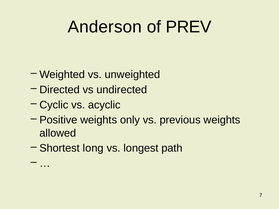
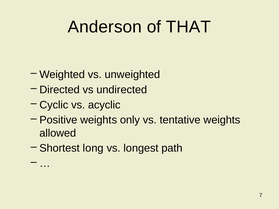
PREV: PREV -> THAT (188, 27)
previous: previous -> tentative (180, 120)
